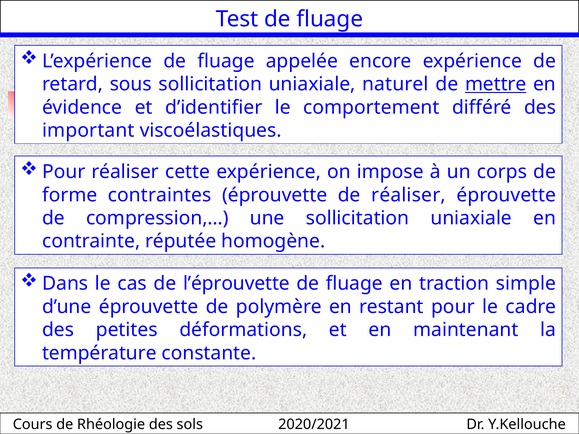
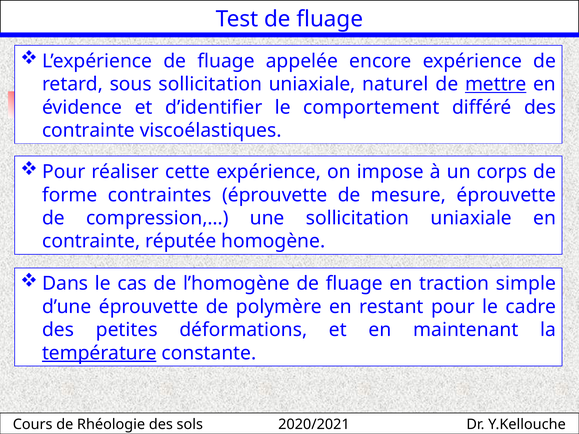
important: important -> contrainte (88, 131)
de réaliser: réaliser -> mesure (408, 195)
l’éprouvette: l’éprouvette -> l’homogène (236, 284)
température underline: none -> present (99, 353)
